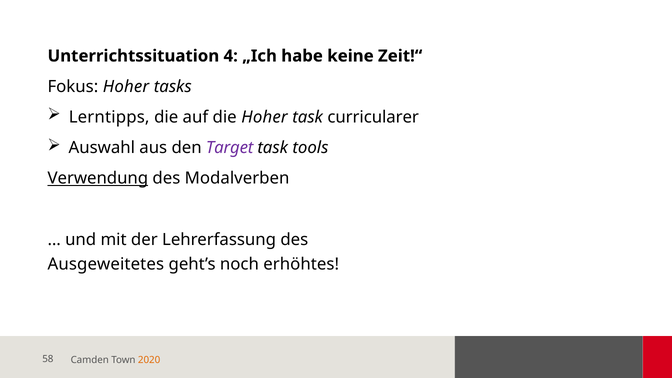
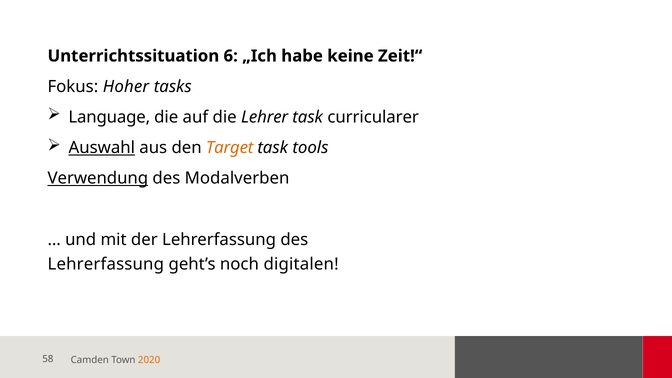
4: 4 -> 6 (231, 56)
Lerntipps: Lerntipps -> Language (109, 117)
die Hoher: Hoher -> Lehrer (265, 117)
Auswahl underline: none -> present (102, 148)
Target colour: purple -> orange (230, 148)
Ausgeweitetes: Ausgeweitetes -> Lehrerfassung (106, 264)
erhöhtes: erhöhtes -> digitalen (301, 264)
